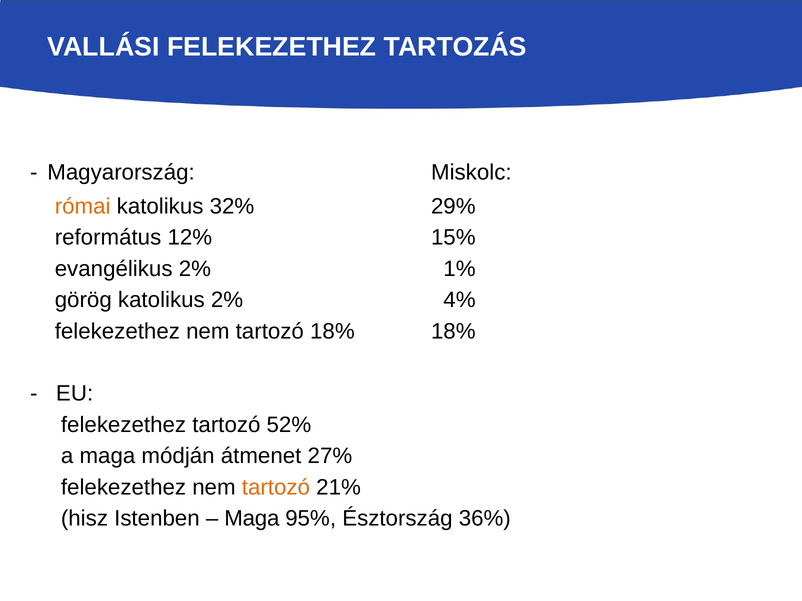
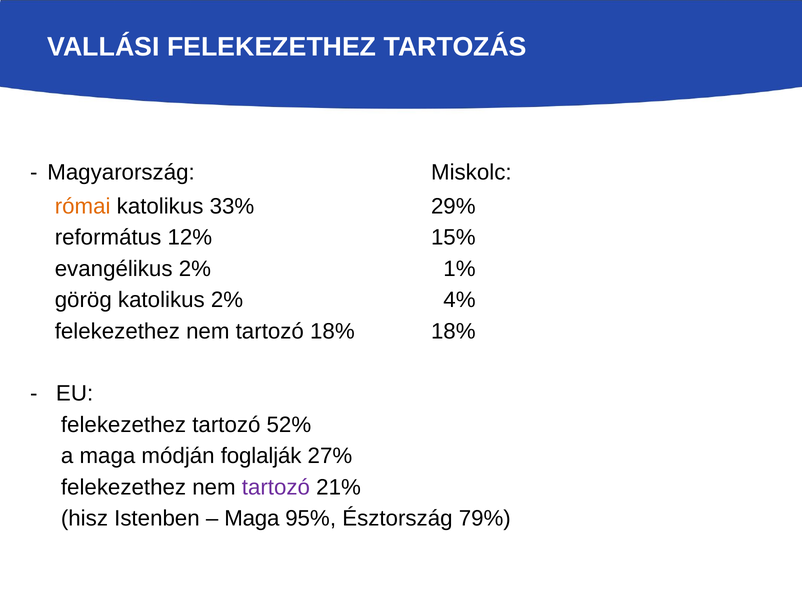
32%: 32% -> 33% (232, 207)
átmenet: átmenet -> foglalják (261, 456)
tartozó colour: orange -> purple (276, 488)
36%: 36% -> 79% (485, 519)
